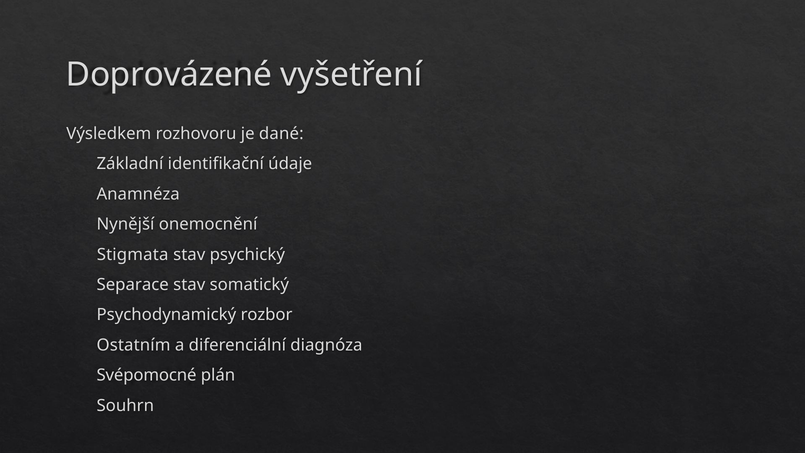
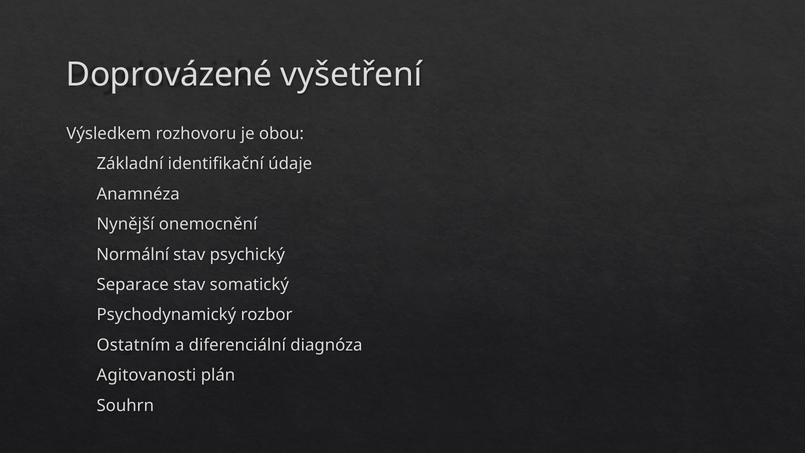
dané: dané -> obou (281, 134)
Stigmata: Stigmata -> Normální (133, 254)
Svépomocné: Svépomocné -> Agitovanosti (146, 375)
